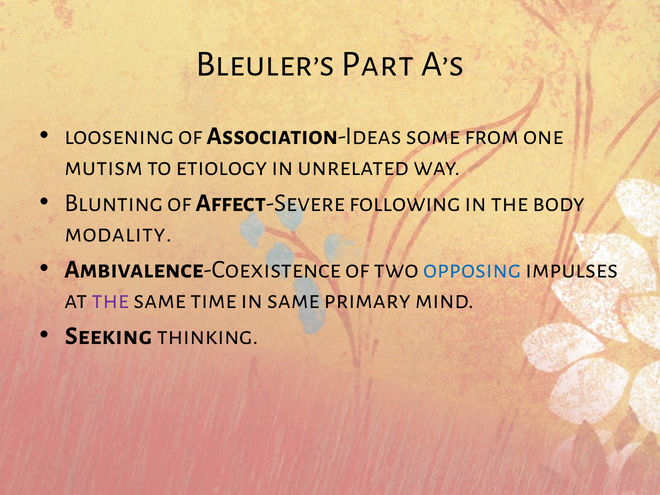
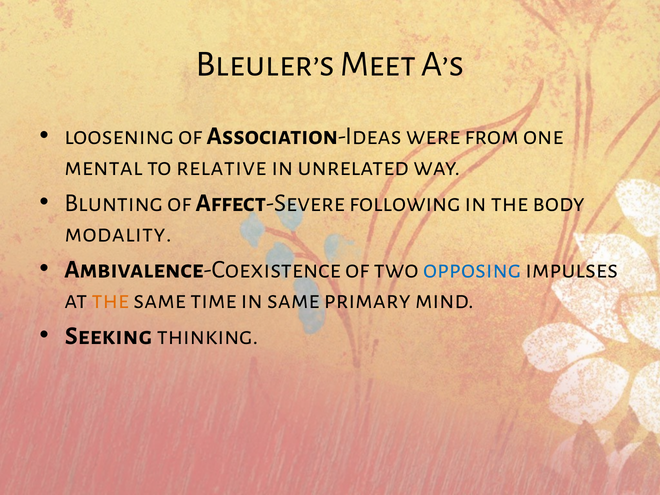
Part: Part -> Meet (378, 64)
some: some -> were (433, 136)
mutism: mutism -> mental (104, 167)
etiology: etiology -> relative (221, 167)
the colour: purple -> orange (110, 300)
